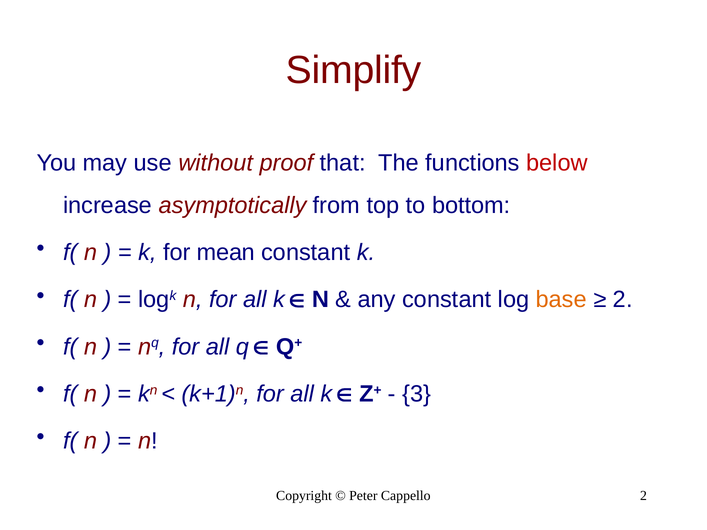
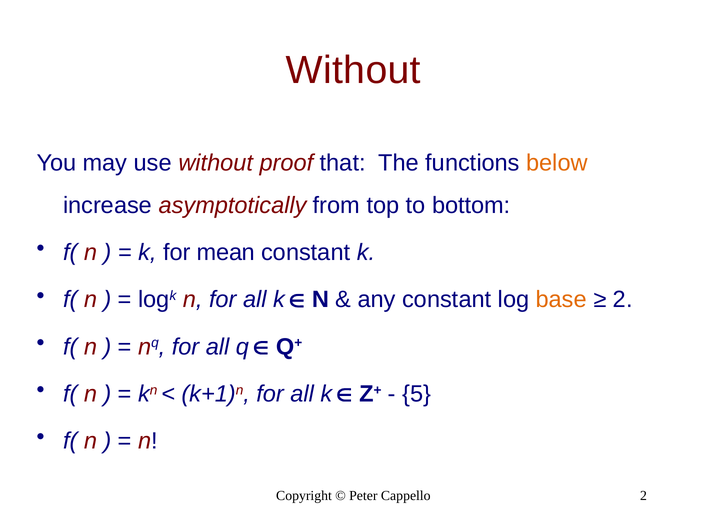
Simplify: Simplify -> Without (353, 70)
below colour: red -> orange (557, 163)
3: 3 -> 5 (417, 394)
